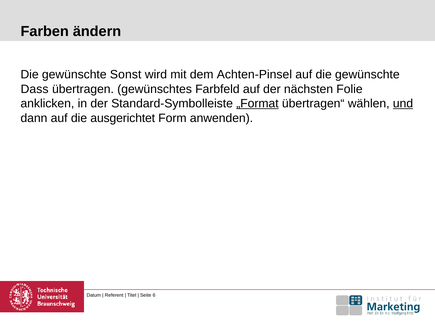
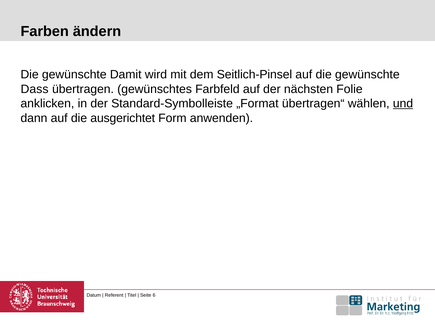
Sonst: Sonst -> Damit (126, 75)
Achten-Pinsel: Achten-Pinsel -> Seitlich-Pinsel (254, 75)
„Format underline: present -> none (257, 104)
